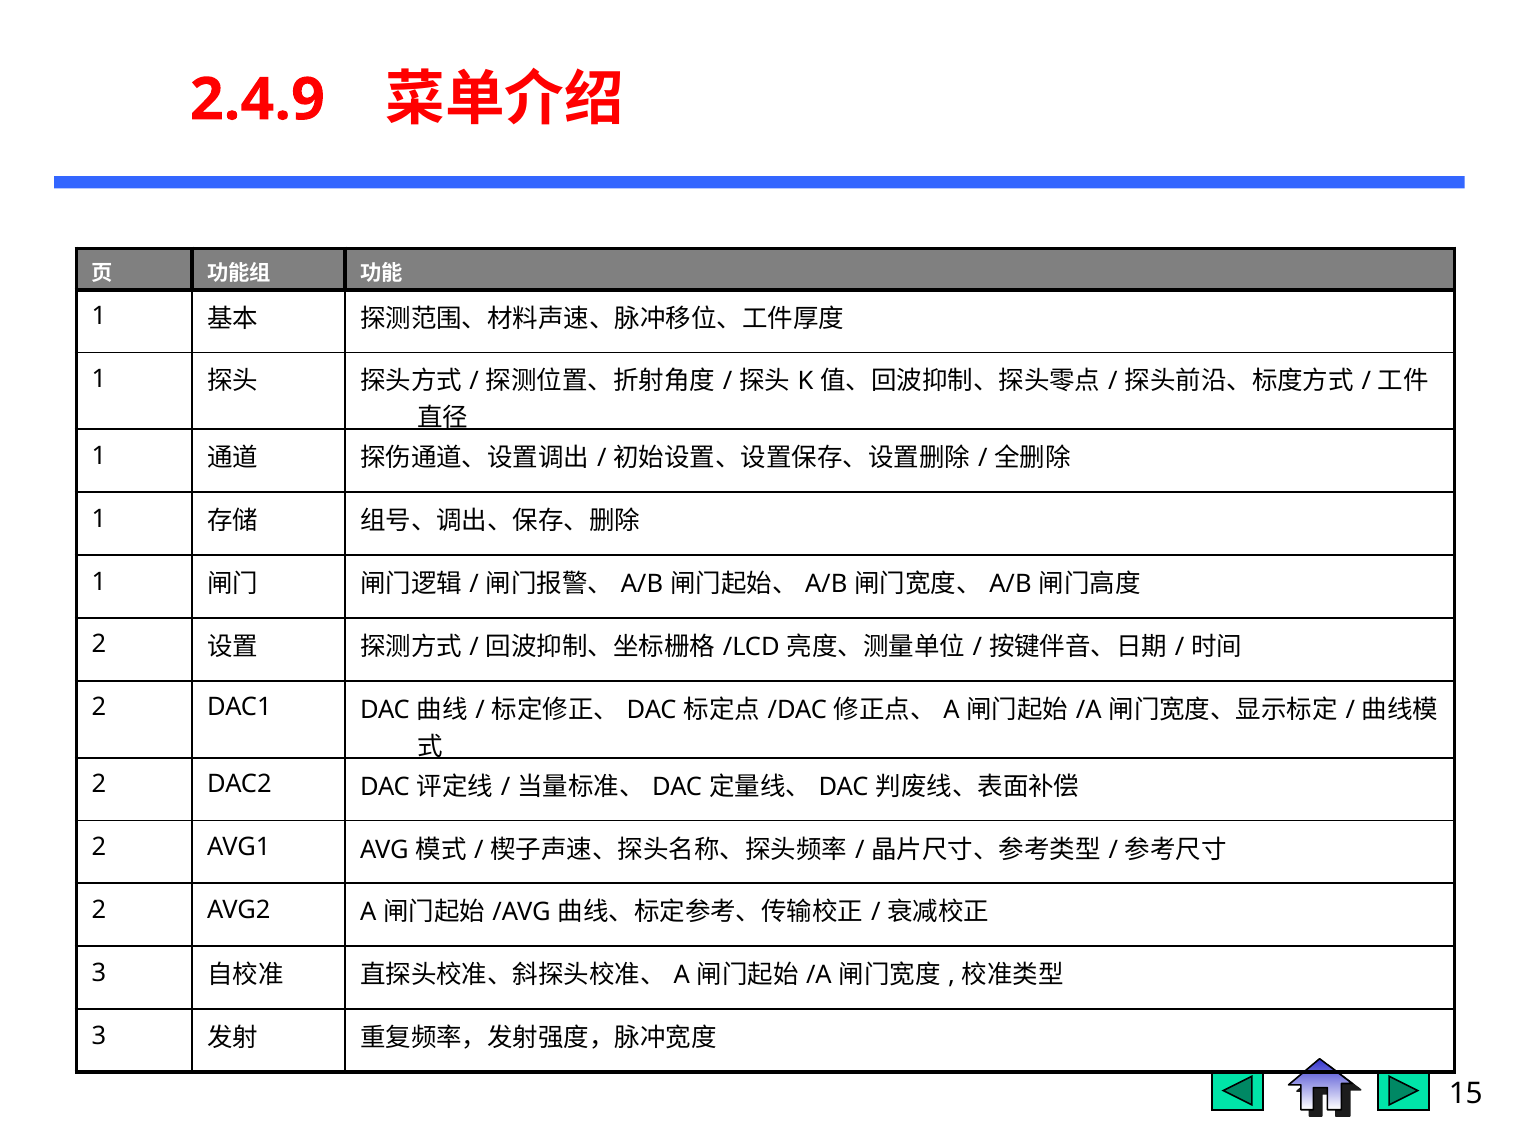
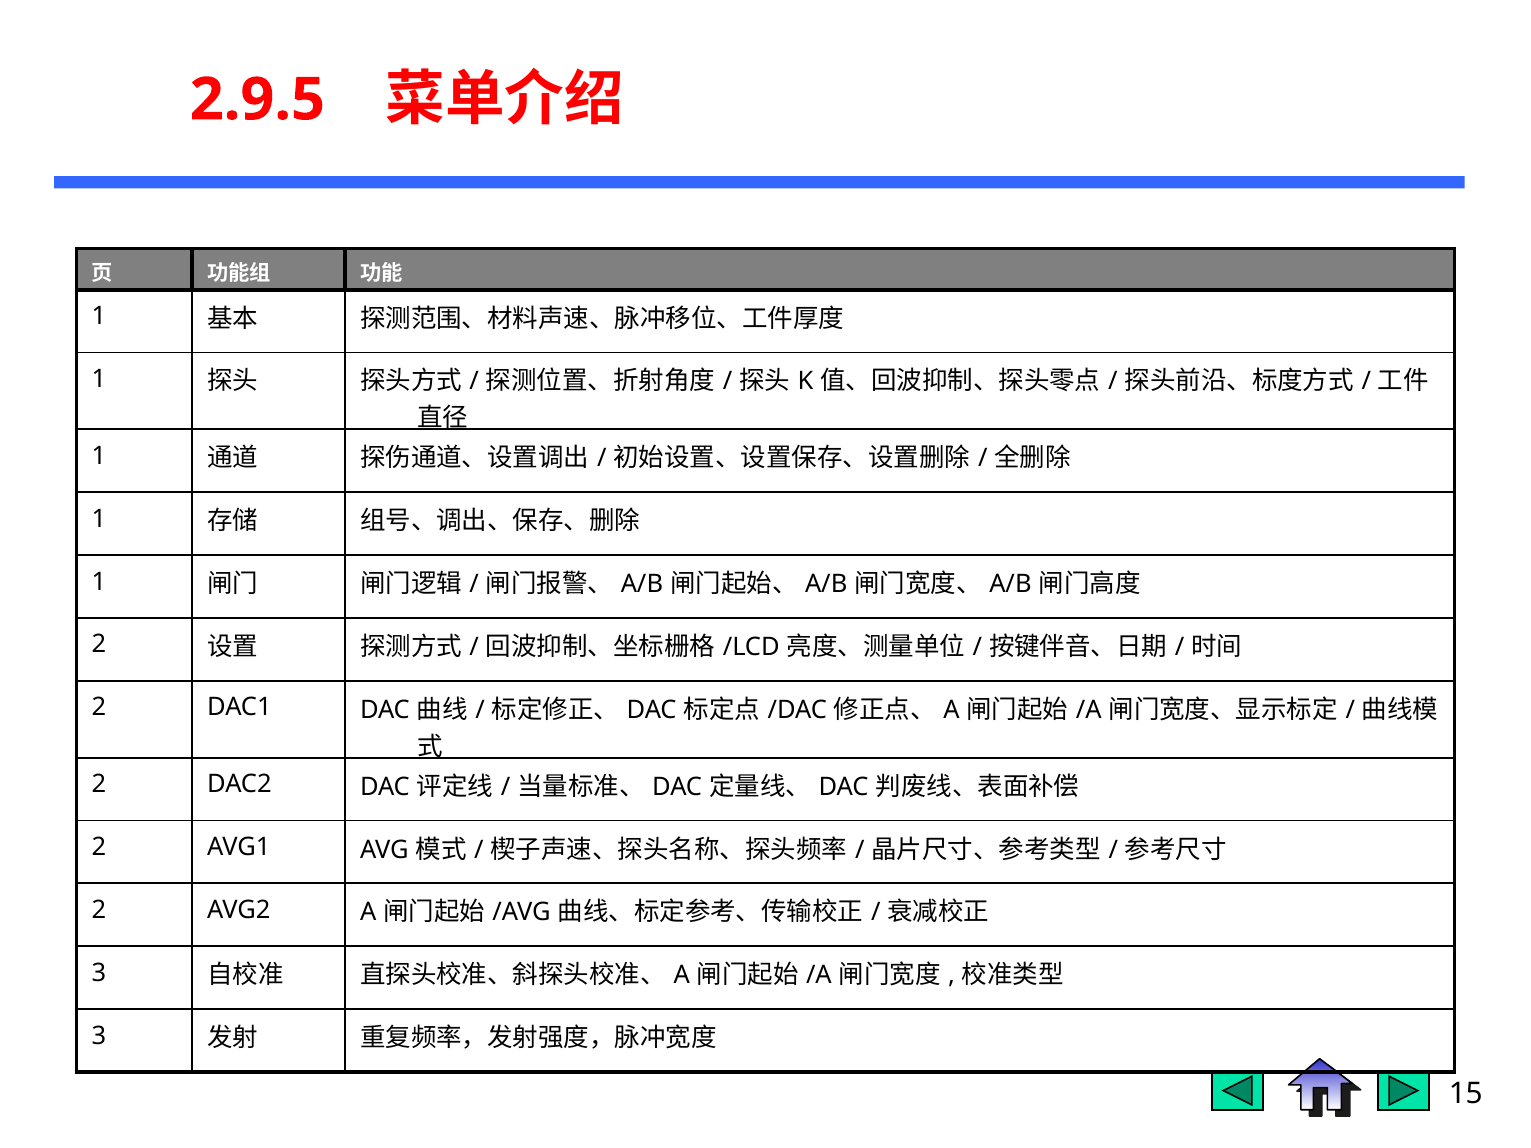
2.4.9: 2.4.9 -> 2.9.5 (257, 100)
